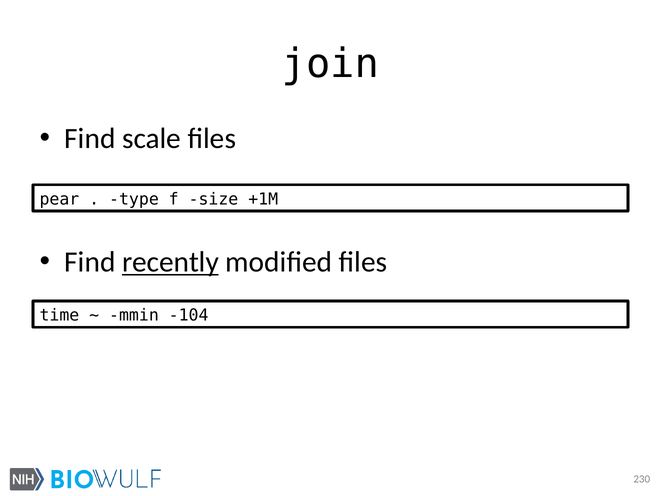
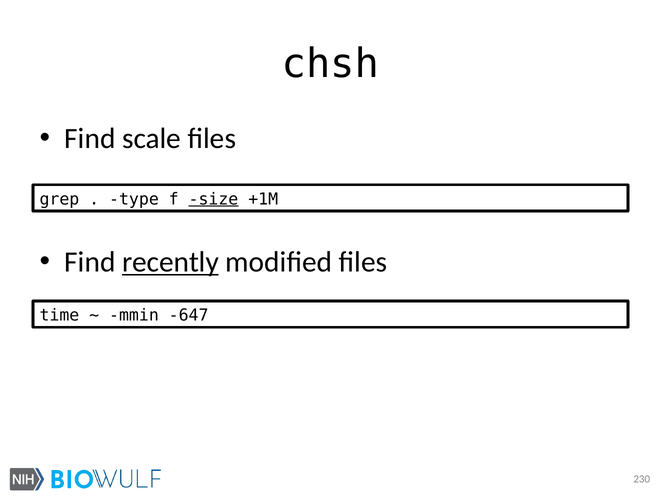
join: join -> chsh (330, 64)
pear: pear -> grep (59, 199)
size underline: none -> present (213, 199)
-104: -104 -> -647 (189, 315)
